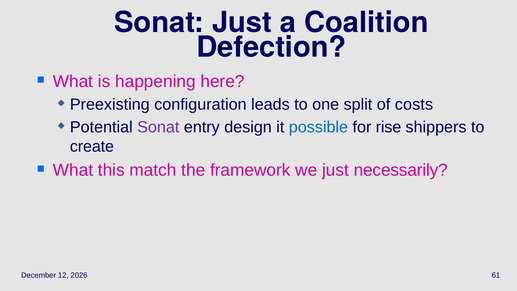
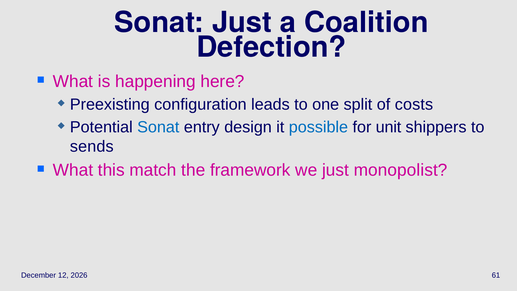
Sonat colour: purple -> blue (158, 127)
rise: rise -> unit (389, 127)
create: create -> sends (92, 147)
necessarily: necessarily -> monopolist (401, 170)
